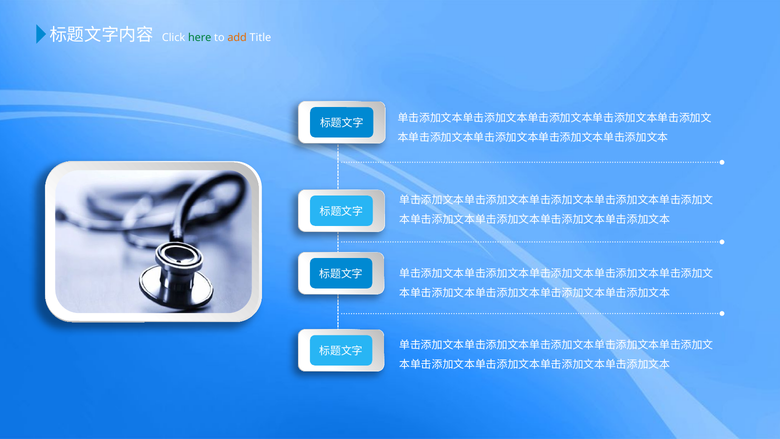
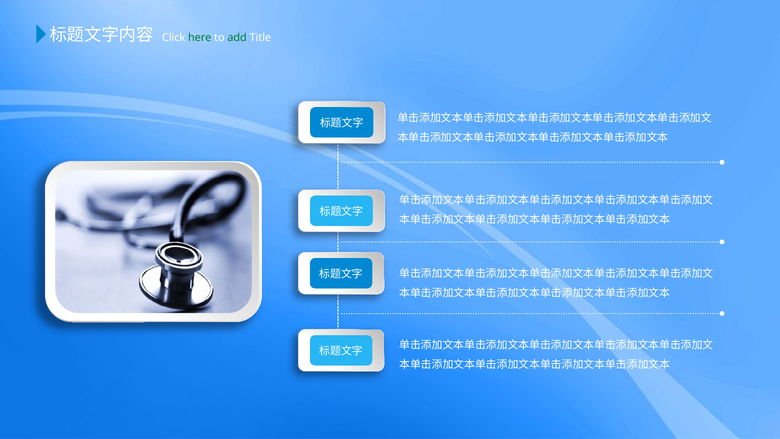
add colour: orange -> green (237, 38)
